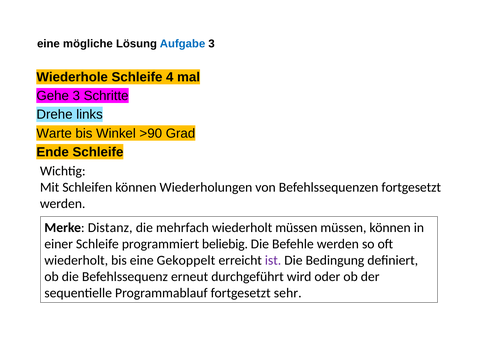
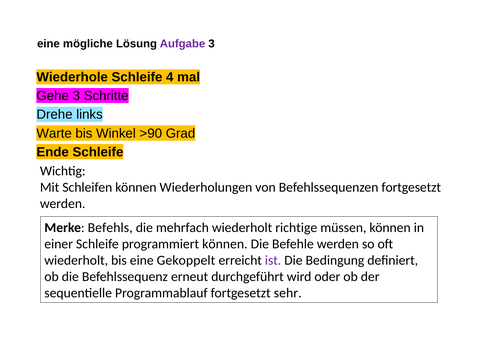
Aufgabe colour: blue -> purple (183, 44)
Distanz: Distanz -> Befehls (110, 228)
wiederholt müssen: müssen -> richtige (296, 228)
programmiert beliebig: beliebig -> können (225, 244)
